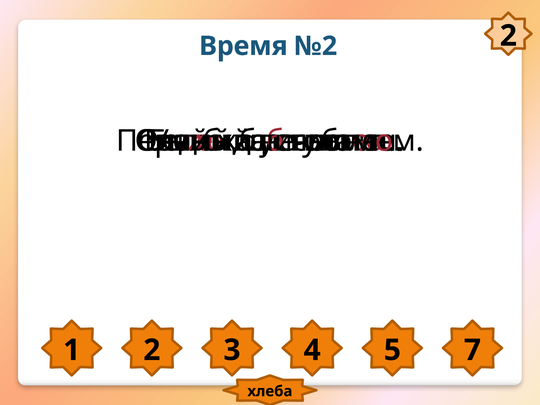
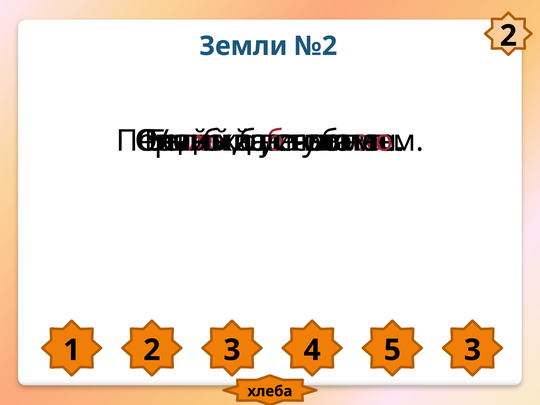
Время: Время -> Земли (243, 46)
5 7: 7 -> 3 (472, 350)
